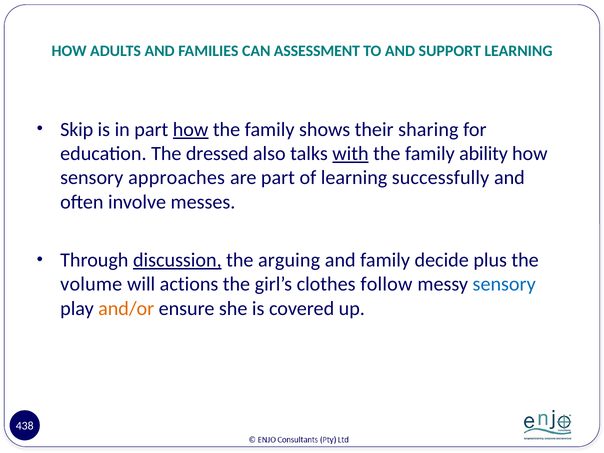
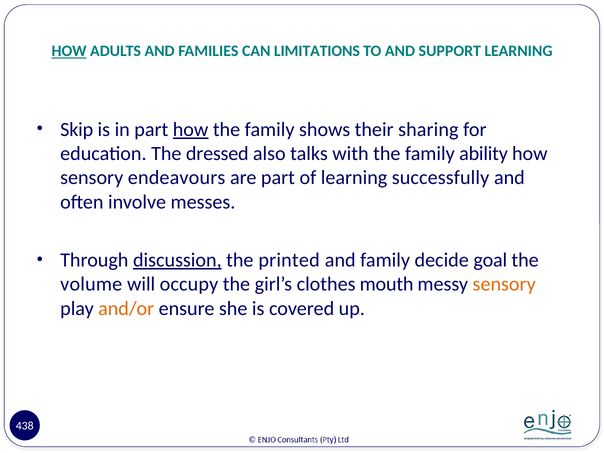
HOW underline: none -> present (69, 51)
ASSESSMENT: ASSESSMENT -> LIMITATIONS (317, 51)
with underline: present -> none (350, 154)
approaches: approaches -> endeavours (177, 178)
arguing: arguing -> printed (289, 260)
plus: plus -> goal (490, 260)
actions: actions -> occupy (189, 284)
follow: follow -> mouth (387, 284)
sensory colour: blue -> orange (504, 284)
